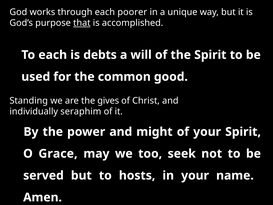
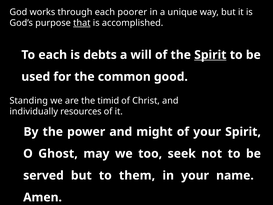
Spirit underline: none -> present (210, 55)
gives: gives -> timid (108, 100)
seraphim: seraphim -> resources (81, 111)
Grace: Grace -> Ghost (58, 153)
hosts: hosts -> them (137, 175)
